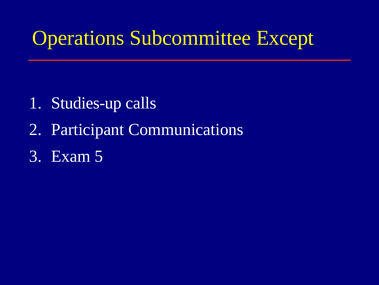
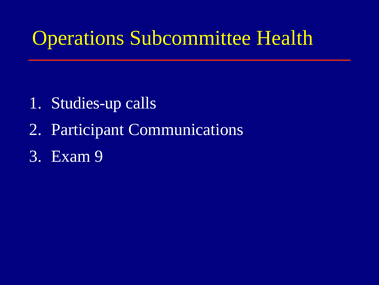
Except: Except -> Health (285, 38)
5: 5 -> 9 (99, 156)
